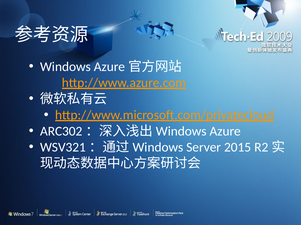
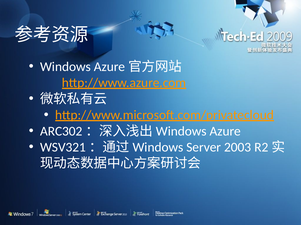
2015: 2015 -> 2003 (238, 148)
